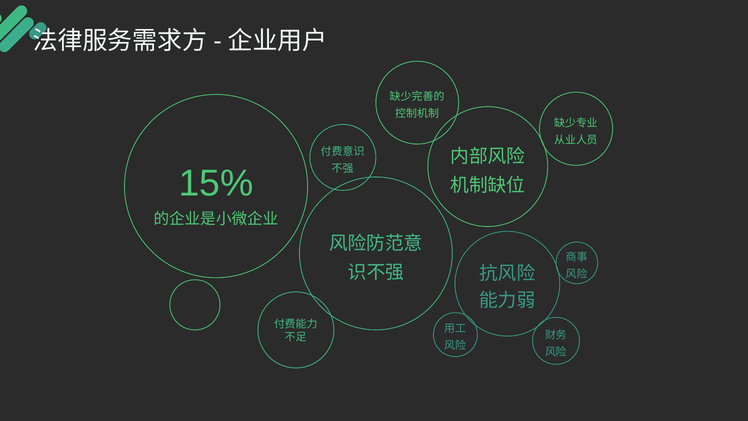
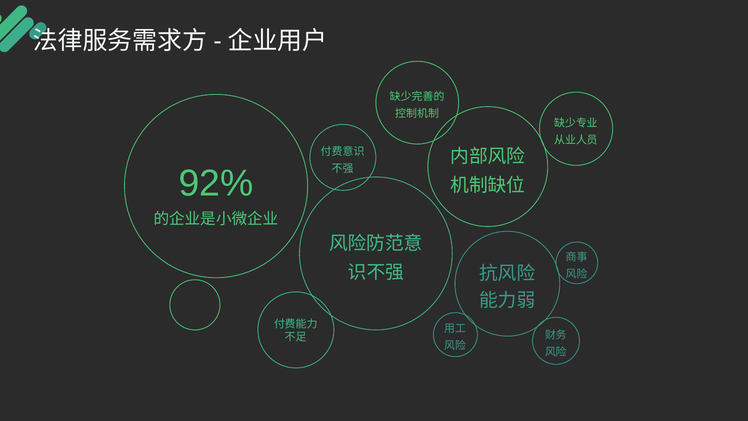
15%: 15% -> 92% (216, 183)
